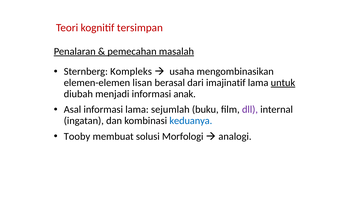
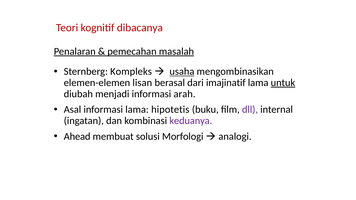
tersimpan: tersimpan -> dibacanya (140, 28)
usaha underline: none -> present (182, 72)
anak: anak -> arah (185, 94)
sejumlah: sejumlah -> hipotetis (170, 110)
keduanya colour: blue -> purple (191, 121)
Tooby: Tooby -> Ahead (77, 137)
